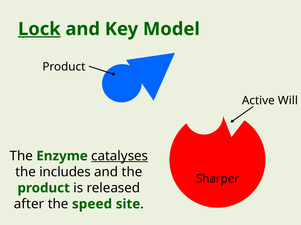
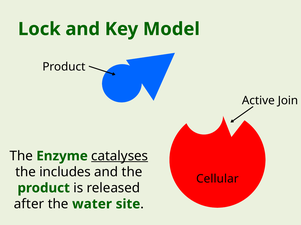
Lock underline: present -> none (39, 29)
Will: Will -> Join (288, 101)
Sharper: Sharper -> Cellular (217, 179)
speed: speed -> water (92, 205)
